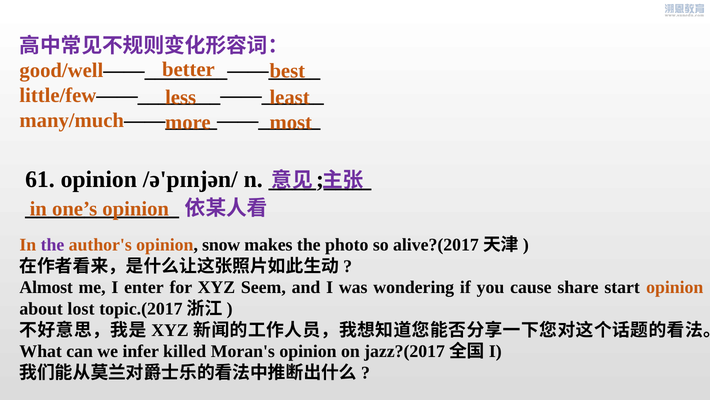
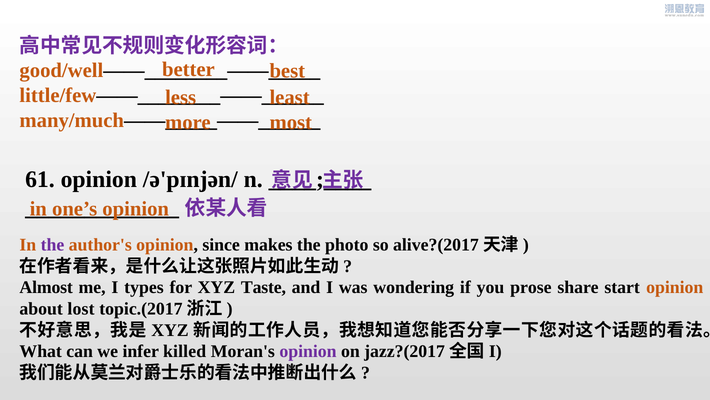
snow: snow -> since (221, 245)
enter: enter -> types (144, 287)
Seem: Seem -> Taste (263, 287)
cause: cause -> prose (531, 287)
opinion colour: black -> purple (308, 351)
